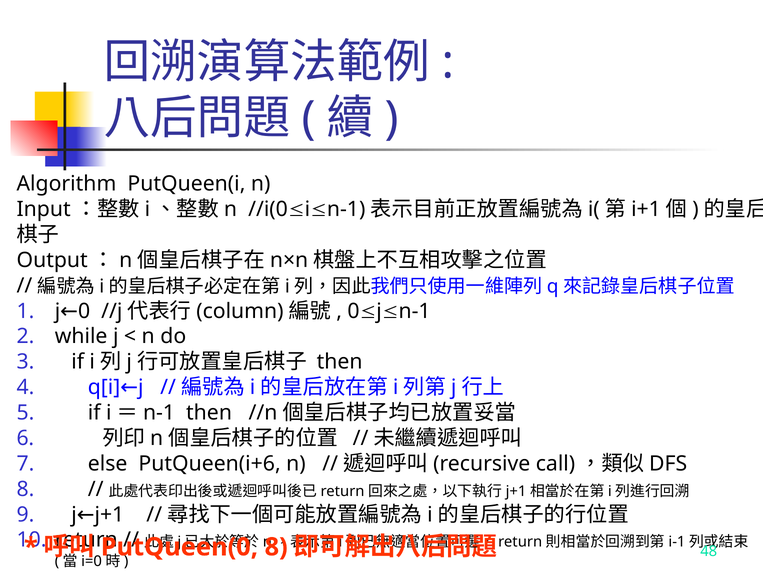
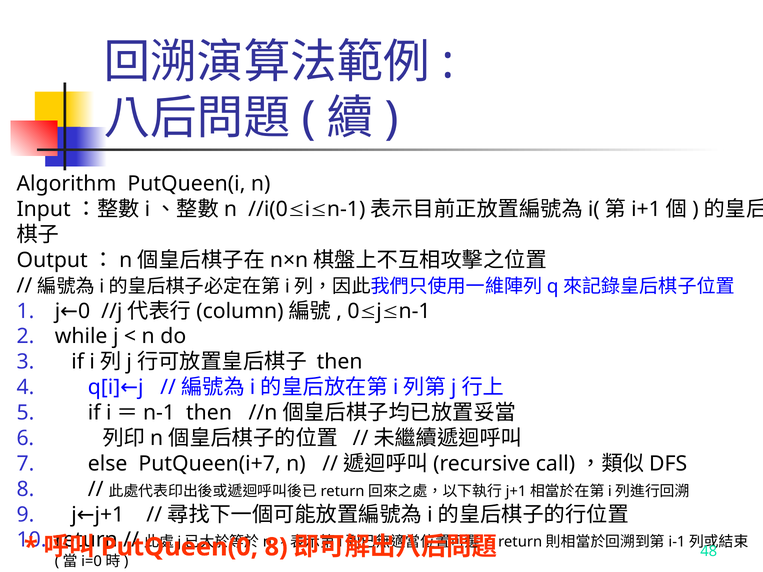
PutQueen(i+6: PutQueen(i+6 -> PutQueen(i+7 (210, 464)
